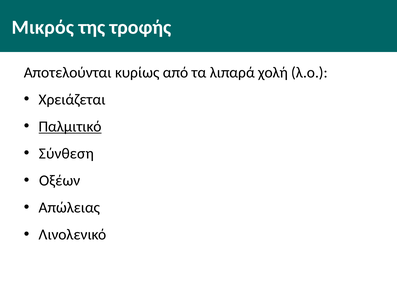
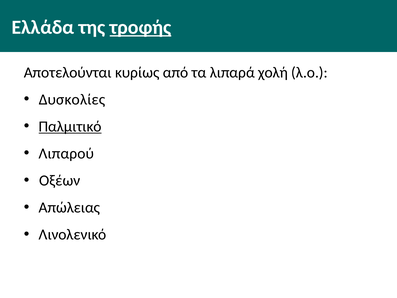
Μικρός: Μικρός -> Ελλάδα (43, 27)
τροφής underline: none -> present (140, 27)
Χρειάζεται: Χρειάζεται -> Δυσκολίες (72, 99)
Σύνθεση: Σύνθεση -> Λιπαρού (66, 153)
